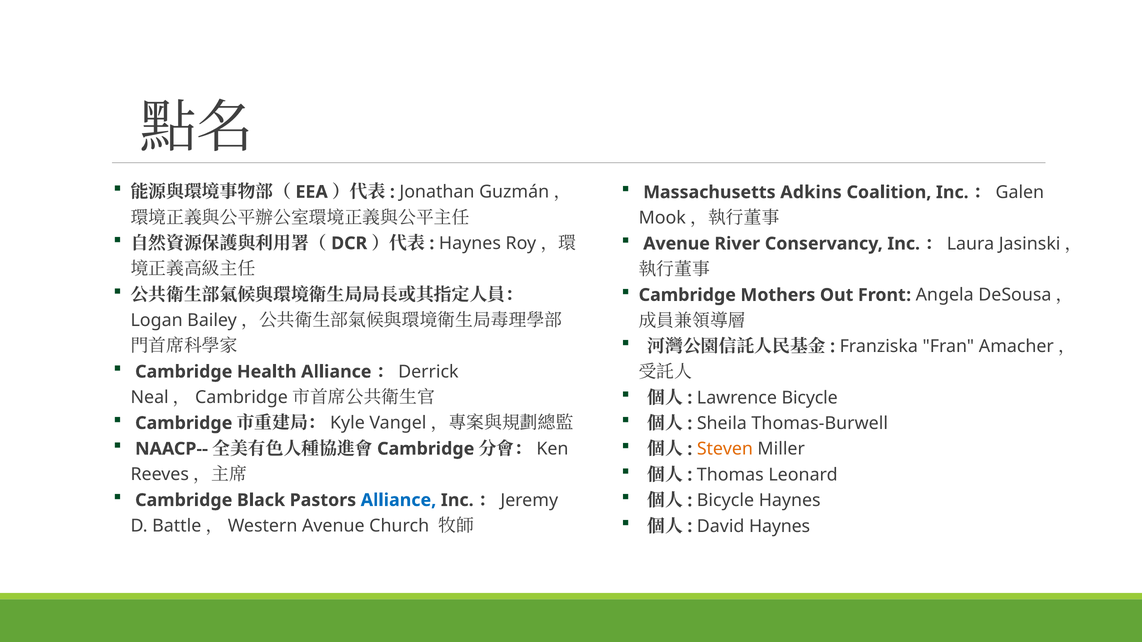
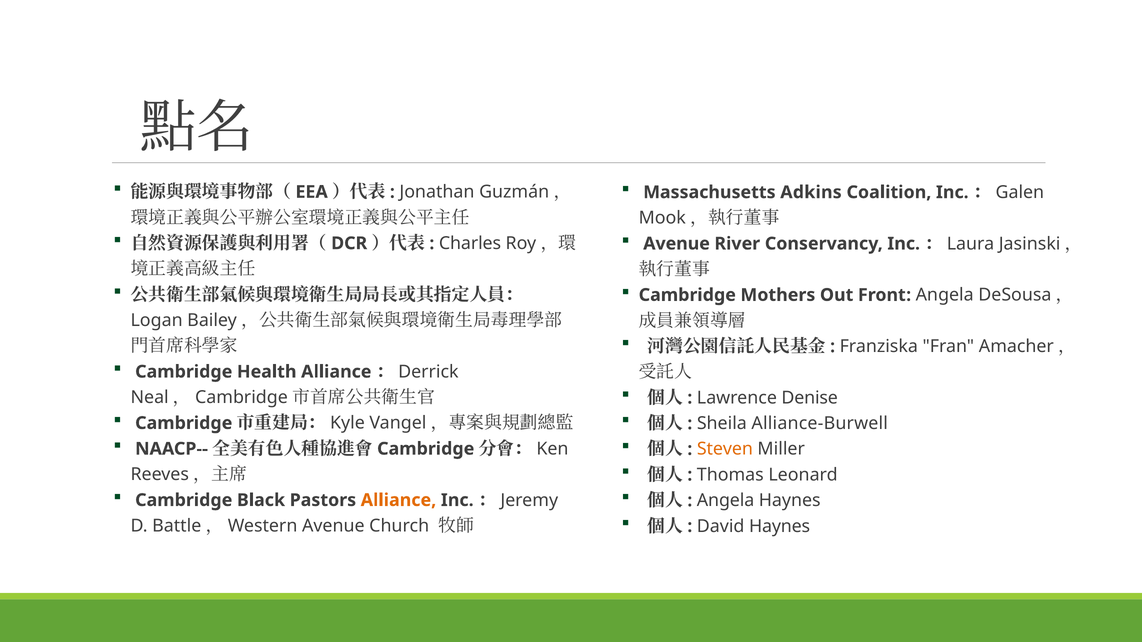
Haynes: Haynes -> Charles (470, 243)
Lawrence Bicycle: Bicycle -> Denise (810, 398)
Thomas-Burwell: Thomas-Burwell -> Alliance-Burwell (820, 424)
Alliance colour: blue -> orange (398, 500)
Bicycle: Bicycle -> Angela (726, 501)
